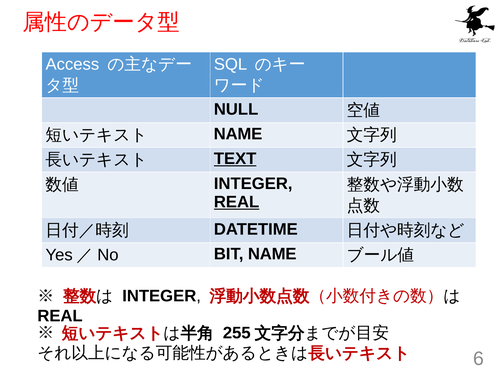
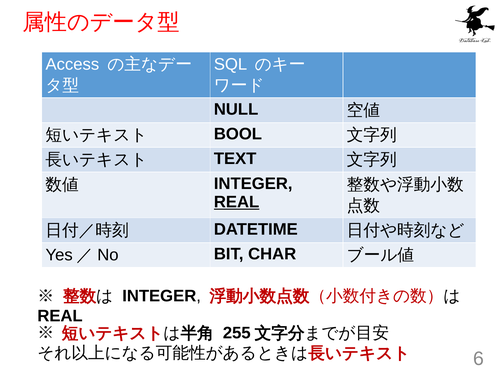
NAME: NAME -> BOOL (238, 134)
TEXT underline: present -> none (235, 159)
BIT NAME: NAME -> CHAR (272, 254)
